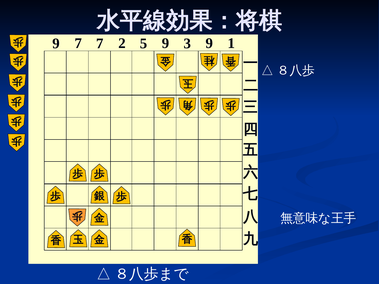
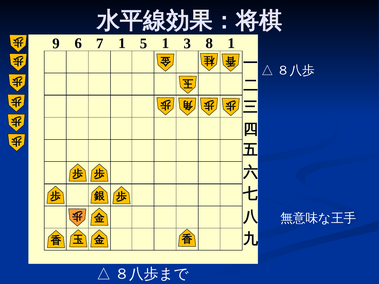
9 7: 7 -> 6 (78, 43)
7 2: 2 -> 1 (122, 43)
5 9: 9 -> 1 (166, 43)
3 9: 9 -> 8 (209, 43)
